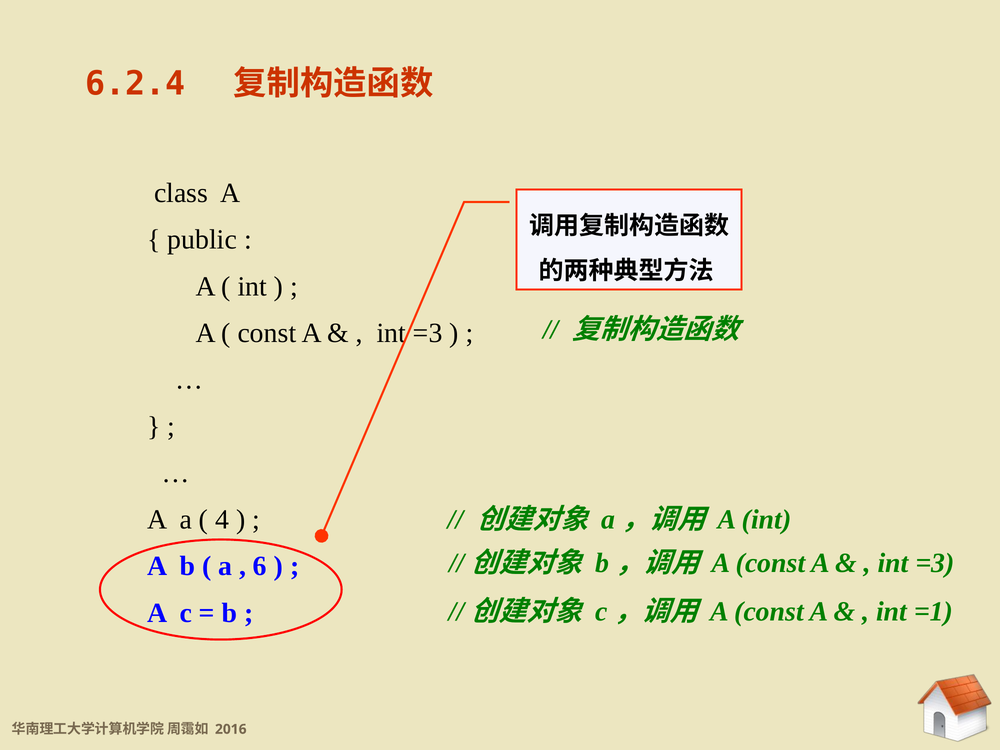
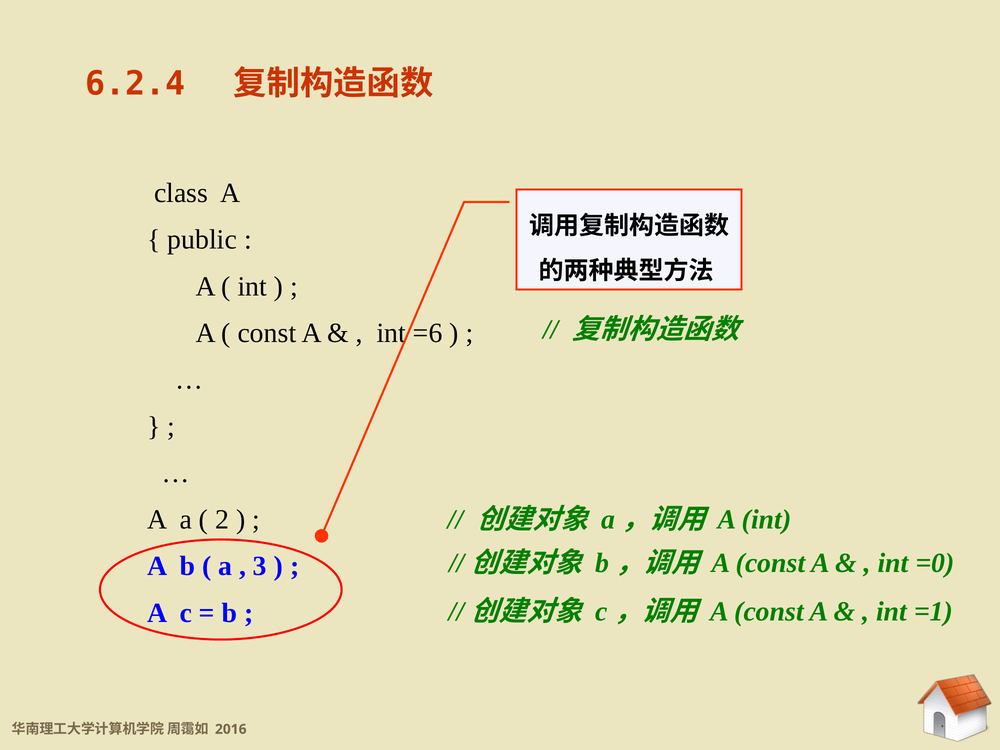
=3: =3 -> =6 (428, 333)
4: 4 -> 2 (222, 520)
=3: =3 -> =0 (935, 563)
6: 6 -> 3 (260, 566)
